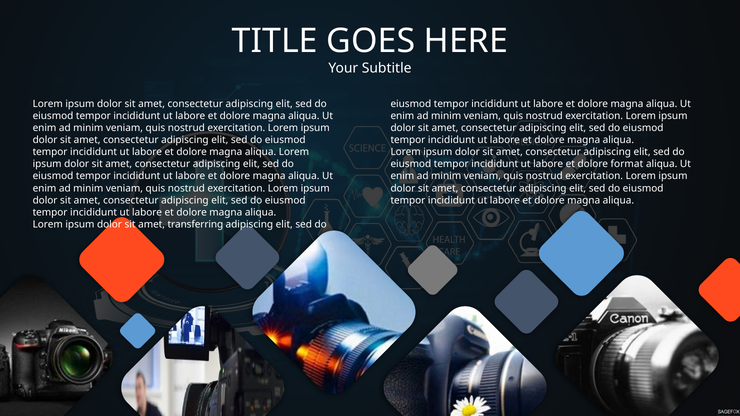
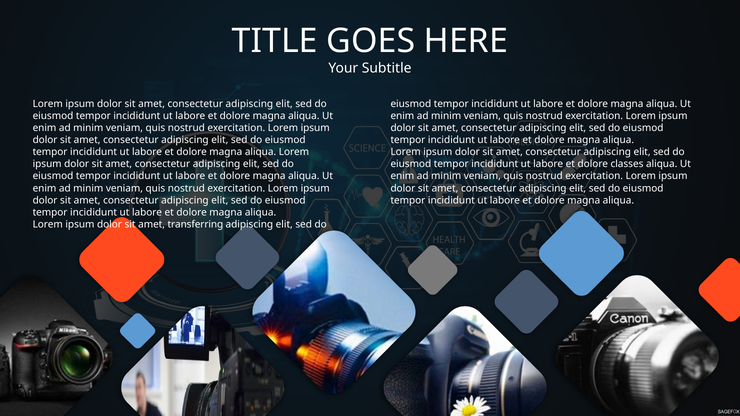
format: format -> classes (627, 164)
